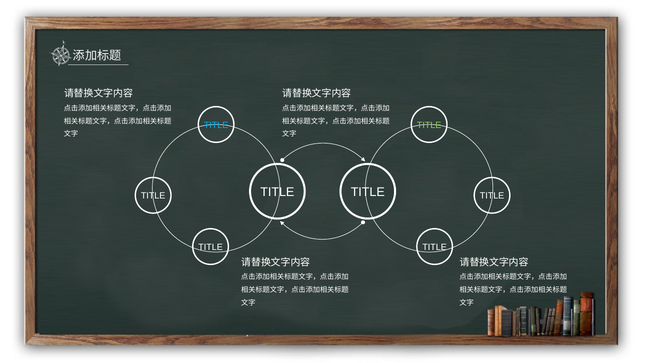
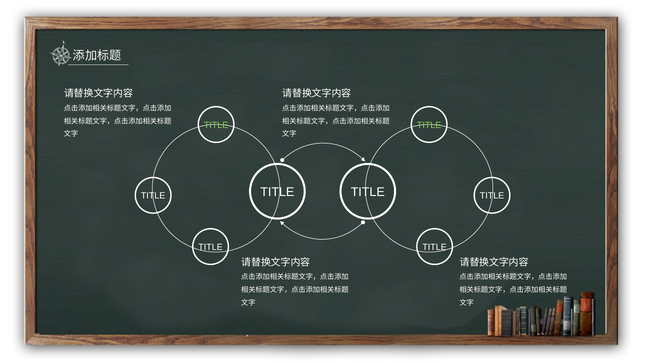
TITLE colour: light blue -> light green (216, 125)
